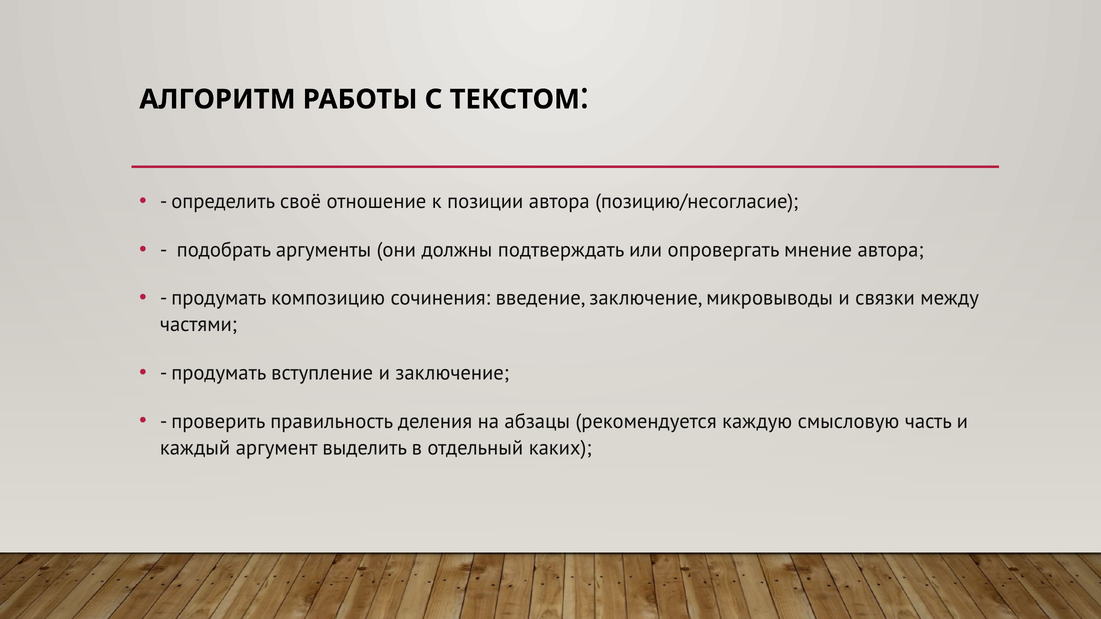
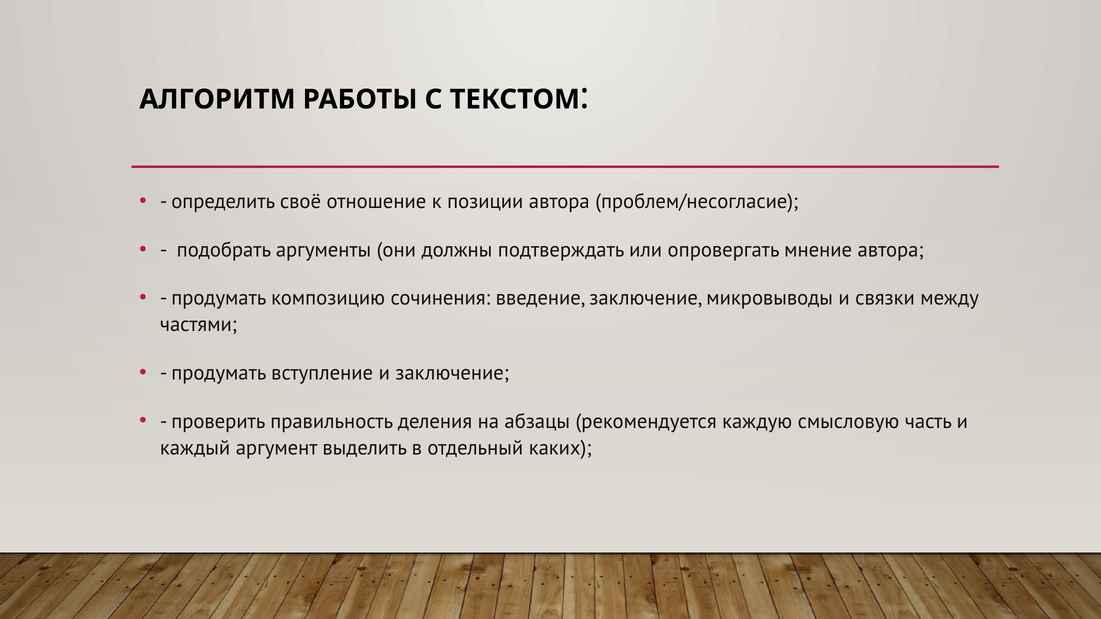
позицию/несогласие: позицию/несогласие -> проблем/несогласие (697, 202)
